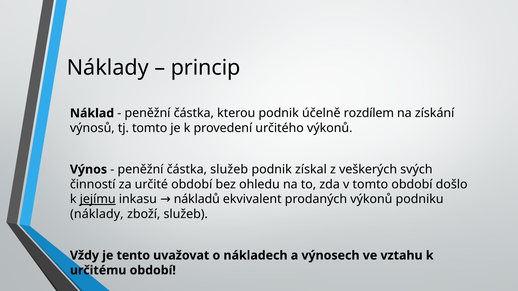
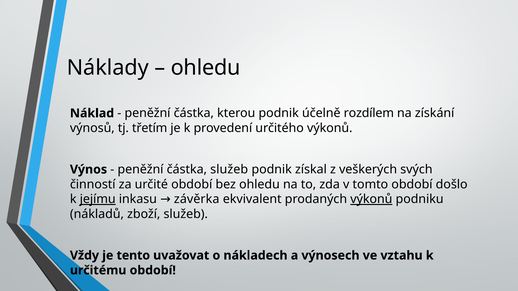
princip: princip -> ohledu (206, 68)
tj tomto: tomto -> třetím (150, 128)
nákladů: nákladů -> závěrka (197, 199)
výkonů underline: none -> present (371, 199)
náklady: náklady -> nákladů (97, 214)
